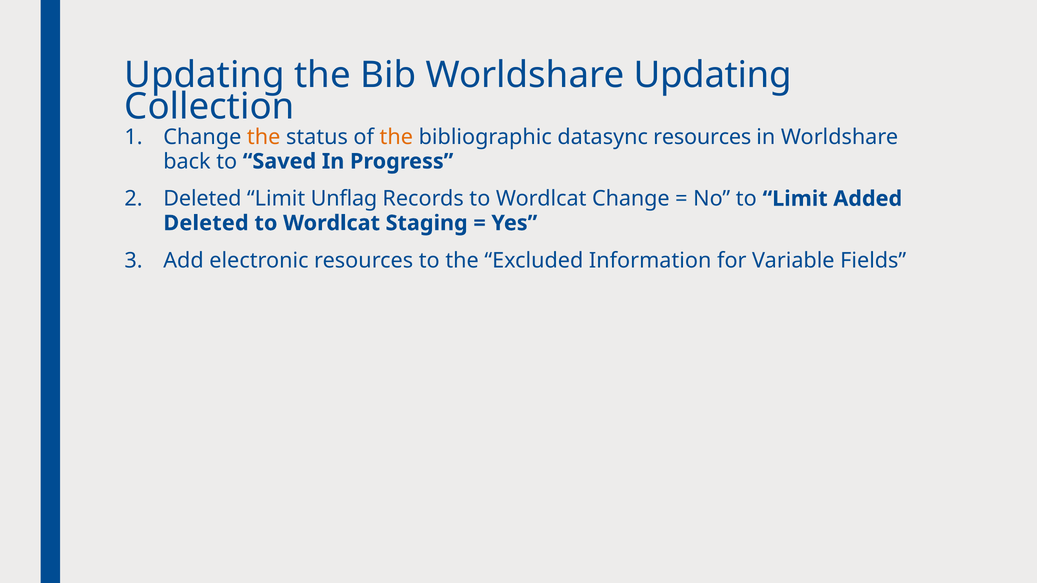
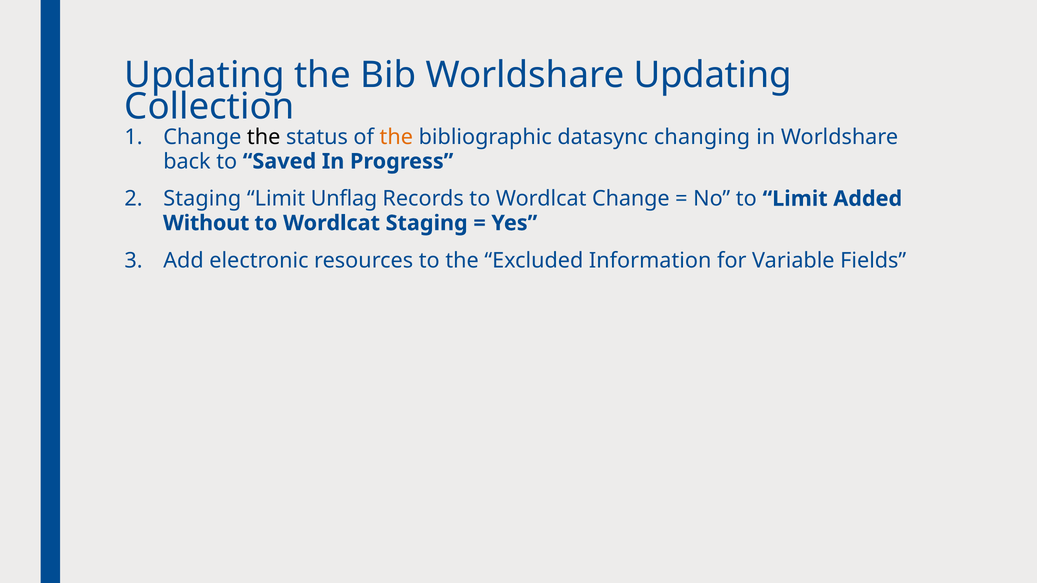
the colour: orange -> black (264, 137)
datasync resources: resources -> changing (702, 137)
Deleted: Deleted -> Staging (202, 199)
Deleted: Deleted -> Without (206, 223)
